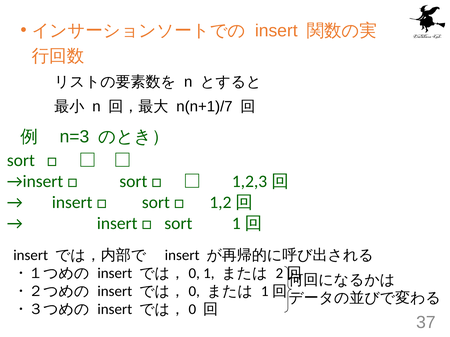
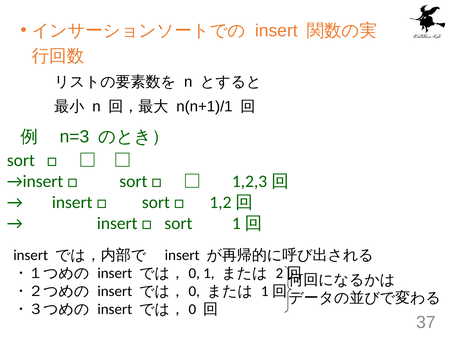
n(n+1)/7: n(n+1)/7 -> n(n+1)/1 (204, 107)
